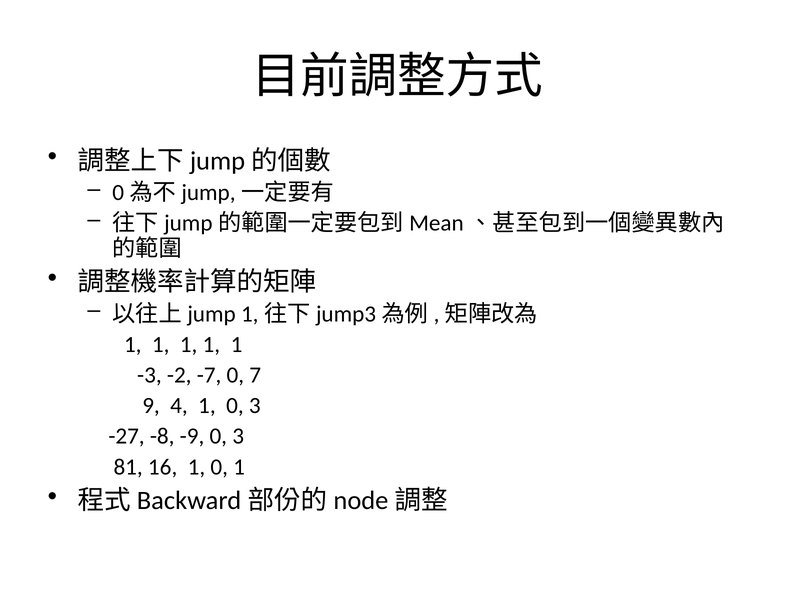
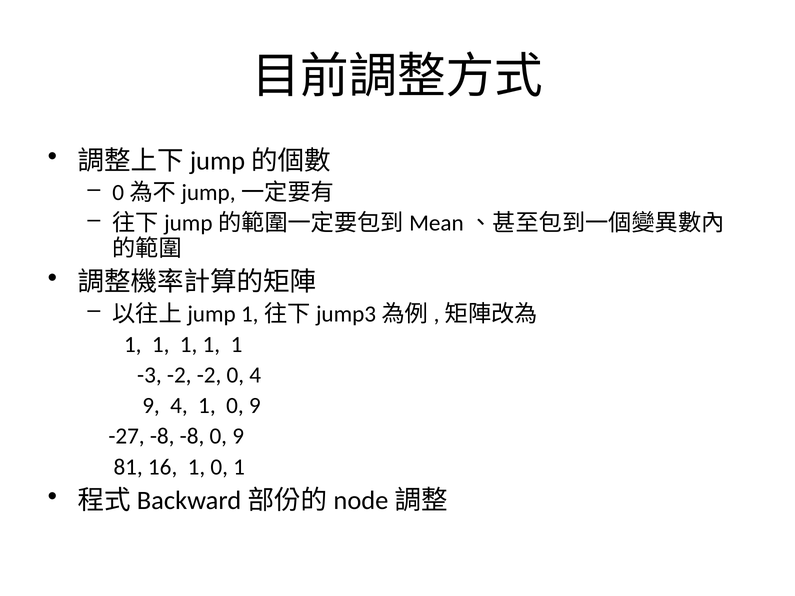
-2 -7: -7 -> -2 (209, 375)
0 7: 7 -> 4 (255, 375)
1 0 3: 3 -> 9 (255, 406)
-8 -9: -9 -> -8 (192, 436)
3: 3 -> 9 (238, 436)
